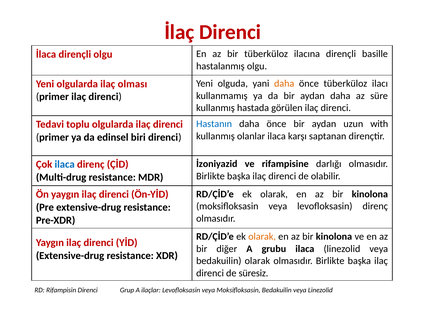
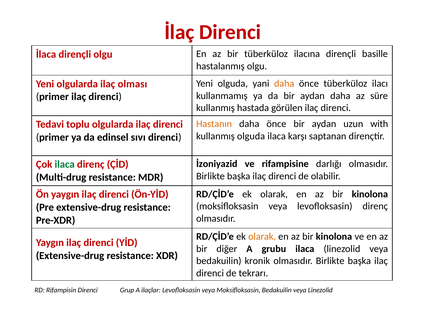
Hastanın colour: blue -> orange (214, 124)
kullanmış olanlar: olanlar -> olguda (251, 136)
biri: biri -> sıvı (138, 137)
ilaca colour: blue -> green (65, 164)
bedakuilin olarak: olarak -> kronik (257, 261)
süresiz: süresiz -> tekrarı (253, 273)
